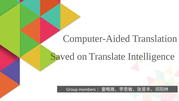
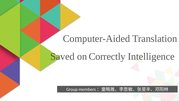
Translate: Translate -> Correctly (107, 56)
